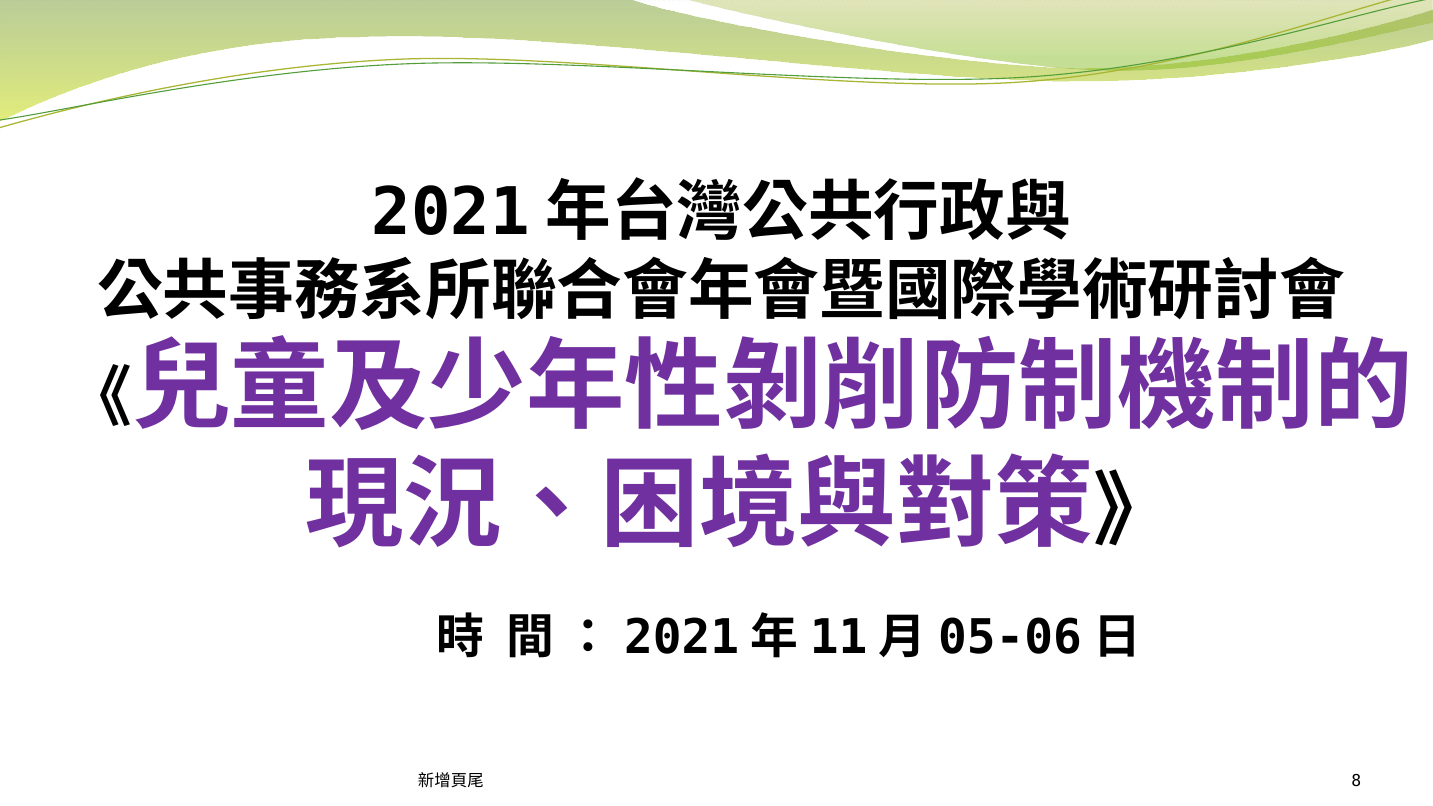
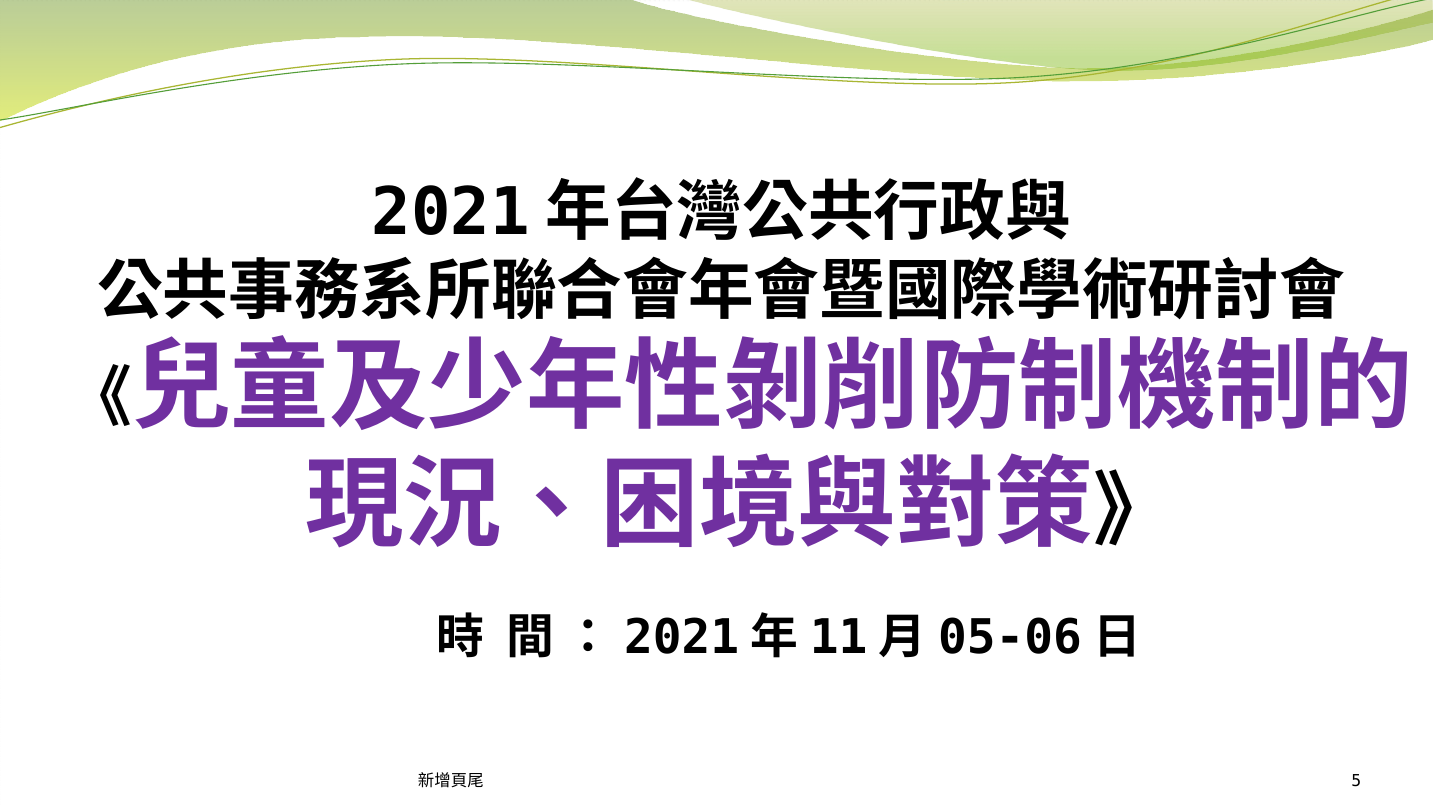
8: 8 -> 5 (1356, 781)
